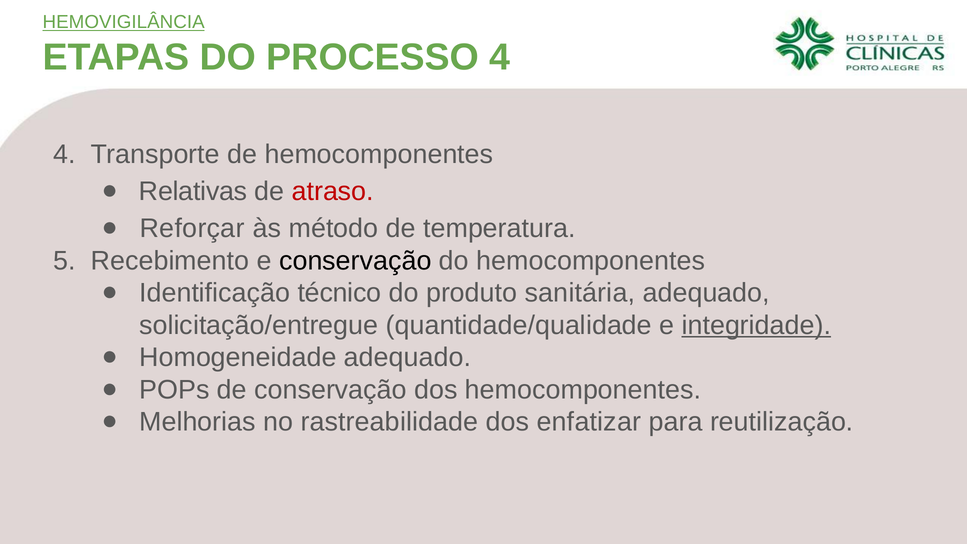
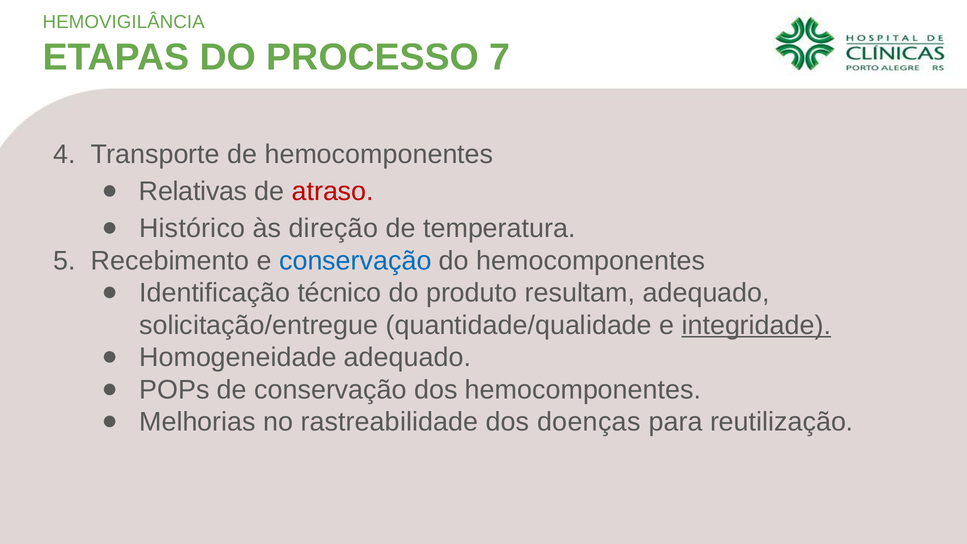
HEMOVIGILÂNCIA underline: present -> none (124, 22)
PROCESSO 4: 4 -> 7 (500, 57)
Reforçar: Reforçar -> Histórico (192, 229)
método: método -> direção (333, 229)
conservação colour: black -> blue (355, 261)
sanitária: sanitária -> resultam (580, 293)
enfatizar: enfatizar -> doenças (589, 422)
